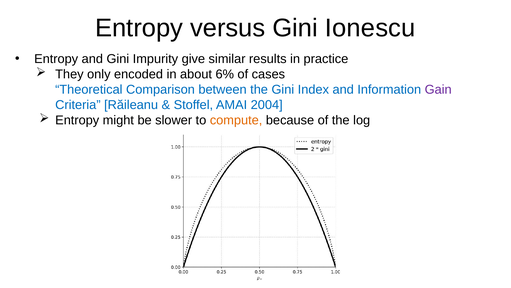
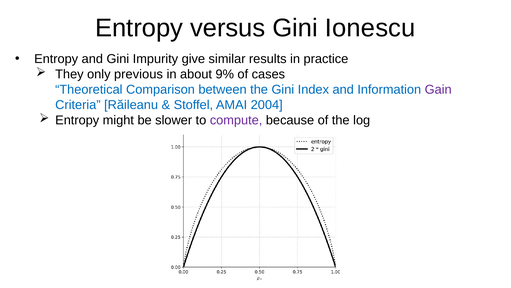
encoded: encoded -> previous (138, 74)
6%: 6% -> 9% (225, 74)
compute colour: orange -> purple (236, 120)
